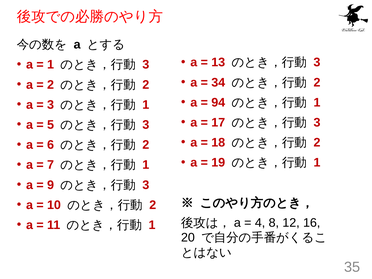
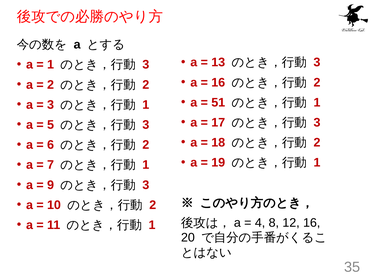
34: 34 -> 16 (218, 82)
94: 94 -> 51 (218, 102)
